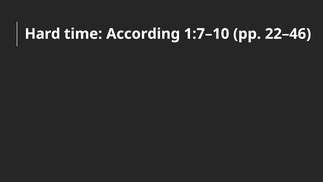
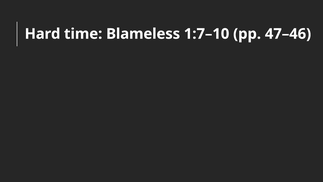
According: According -> Blameless (143, 34)
22–46: 22–46 -> 47–46 (288, 34)
